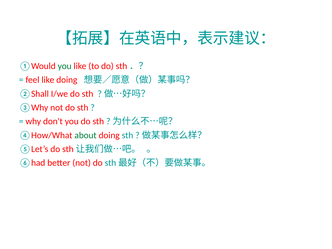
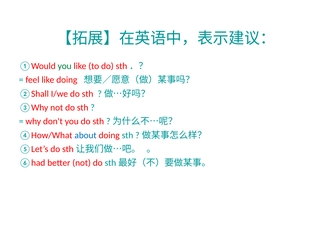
about colour: green -> blue (86, 135)
